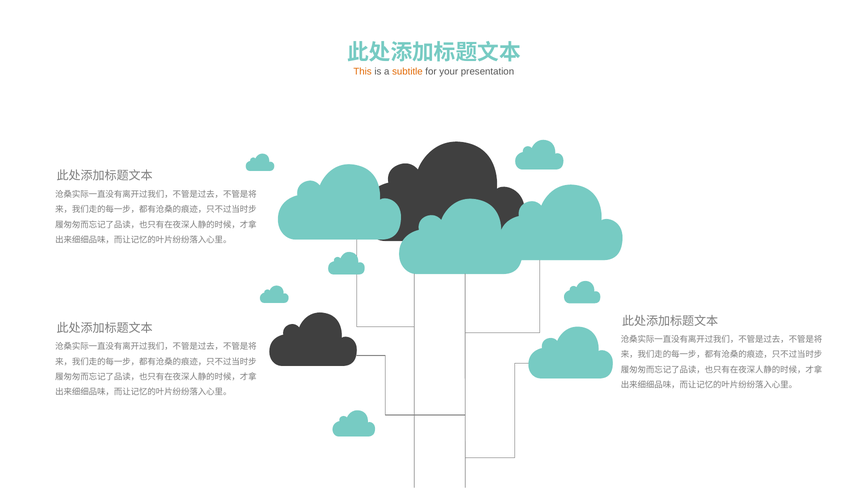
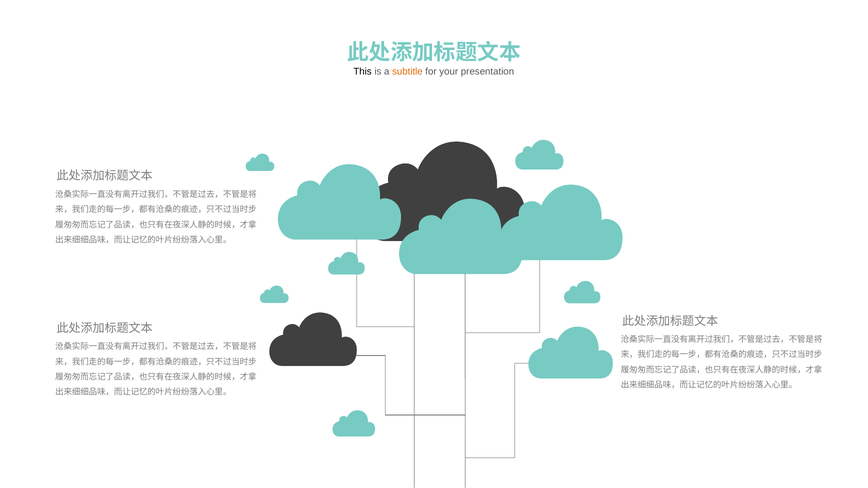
This colour: orange -> black (363, 71)
